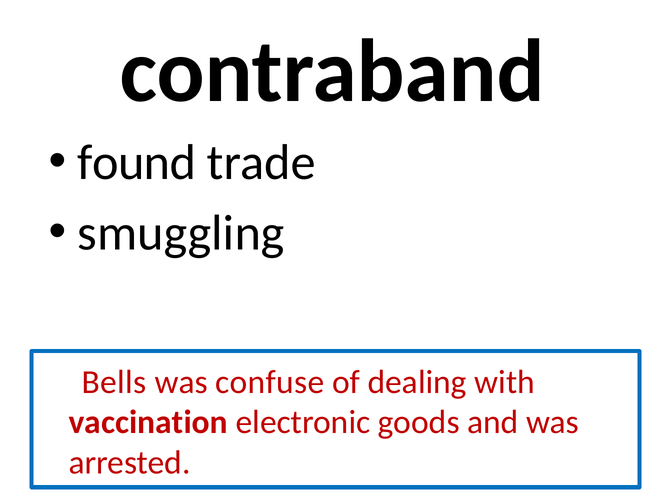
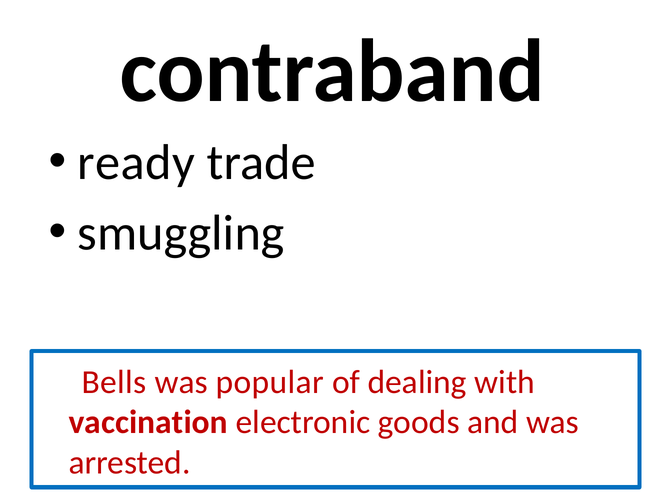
found: found -> ready (136, 163)
confuse: confuse -> popular (270, 382)
